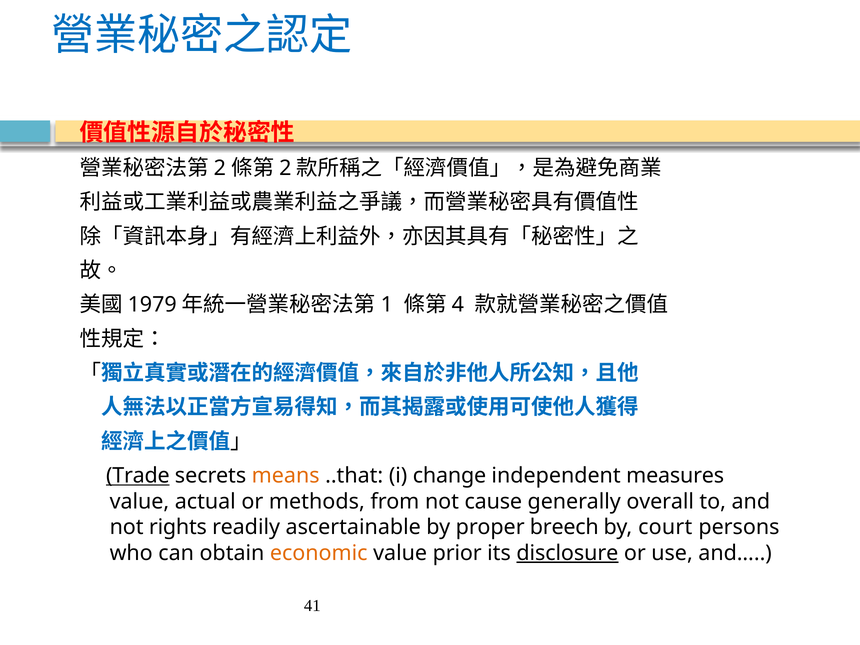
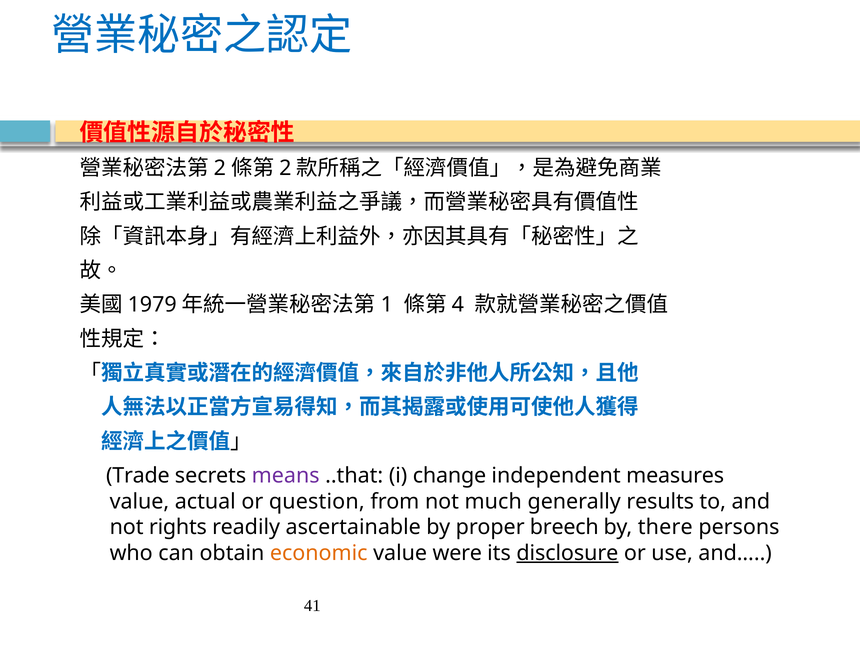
Trade underline: present -> none (138, 476)
means colour: orange -> purple (286, 476)
methods: methods -> question (317, 501)
cause: cause -> much (493, 501)
overall: overall -> results (660, 501)
court: court -> there (665, 527)
prior: prior -> were (457, 553)
